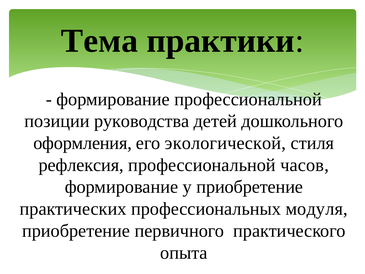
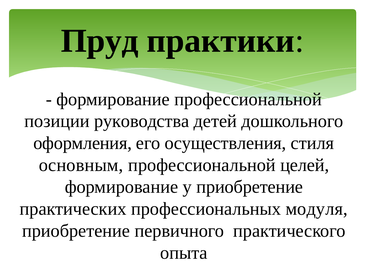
Тема: Тема -> Пруд (100, 41)
экологической: экологической -> осуществления (226, 143)
рефлексия: рефлексия -> основным (81, 165)
часов: часов -> целей (305, 165)
